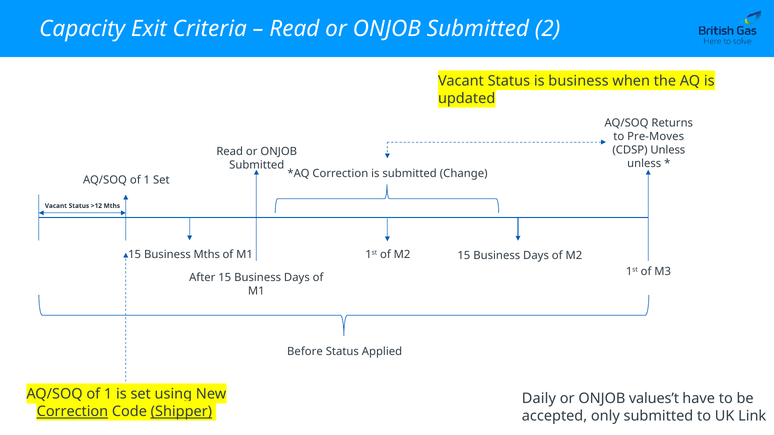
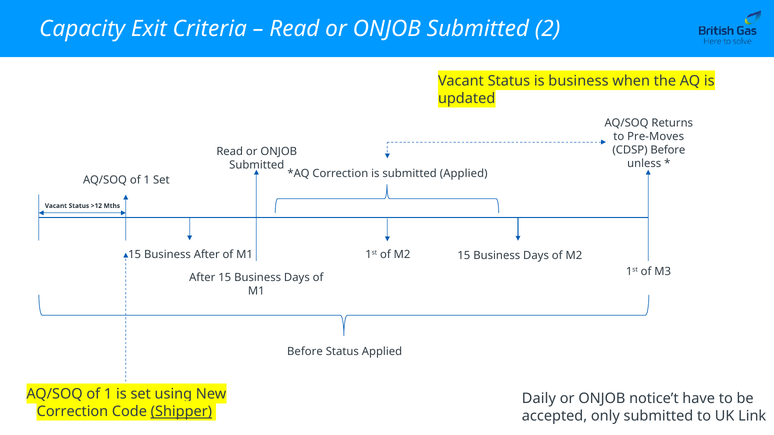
CDSP Unless: Unless -> Before (668, 150)
submitted Change: Change -> Applied (464, 174)
Business Mths: Mths -> After (207, 255)
values’t: values’t -> notice’t (654, 399)
Correction underline: present -> none (72, 412)
